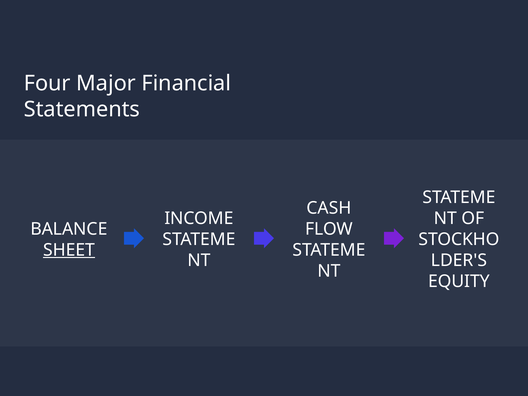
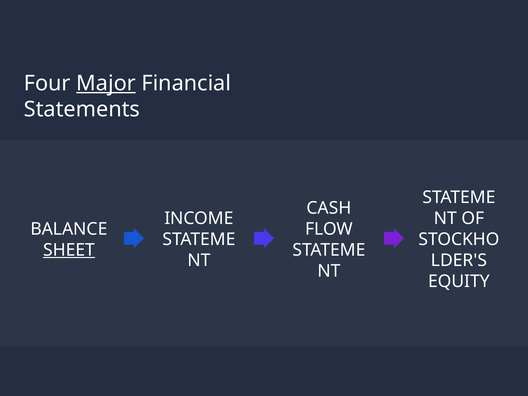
Major underline: none -> present (106, 83)
